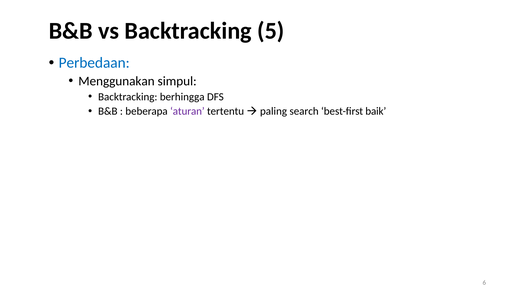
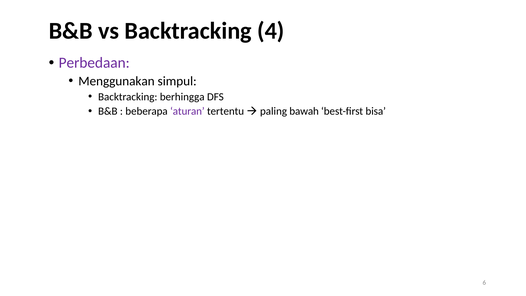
5: 5 -> 4 (271, 31)
Perbedaan colour: blue -> purple (94, 63)
search: search -> bawah (304, 111)
baik: baik -> bisa (376, 111)
